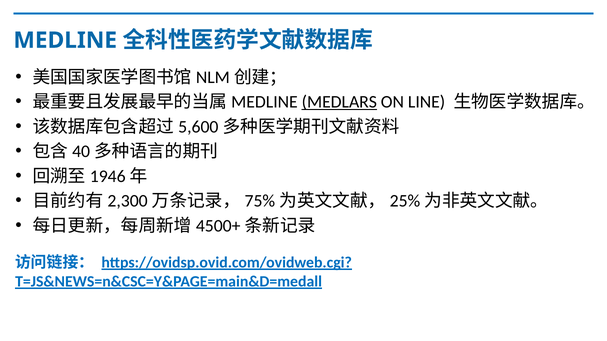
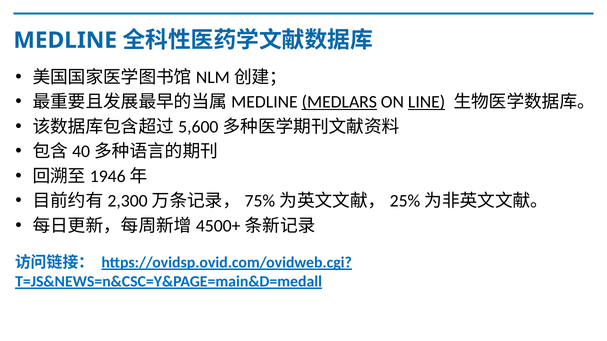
LINE underline: none -> present (427, 102)
